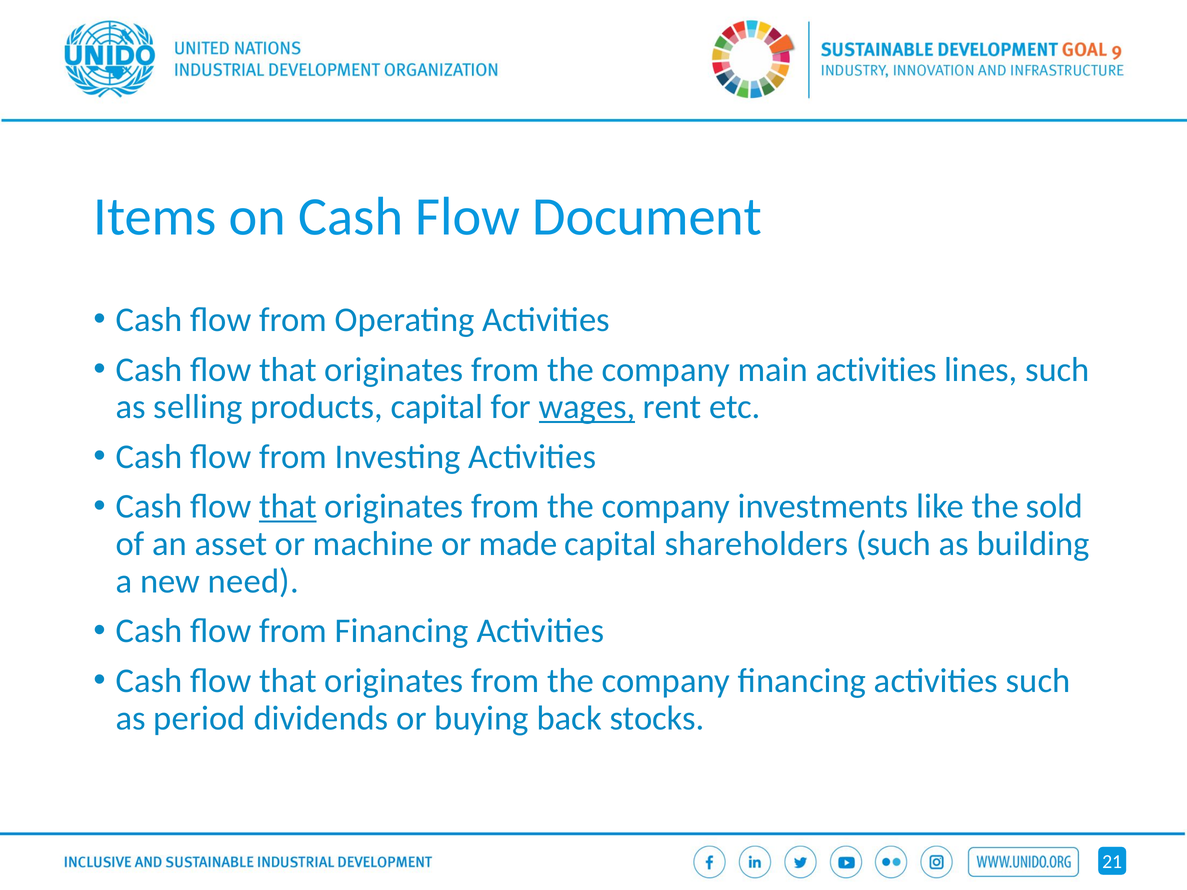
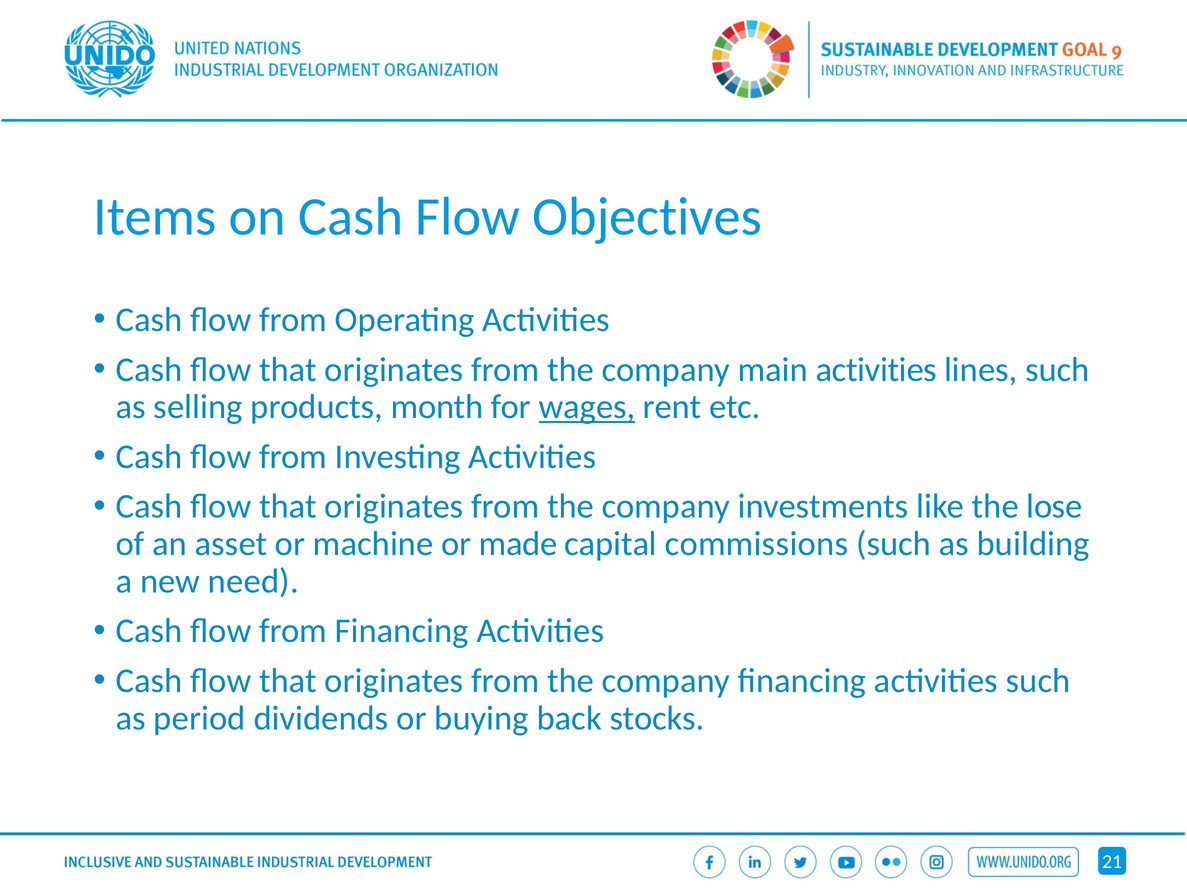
Document: Document -> Objectives (647, 217)
products capital: capital -> month (437, 407)
that underline: present -> none (288, 507)
sold: sold -> lose (1054, 507)
shareholders: shareholders -> commissions (756, 544)
